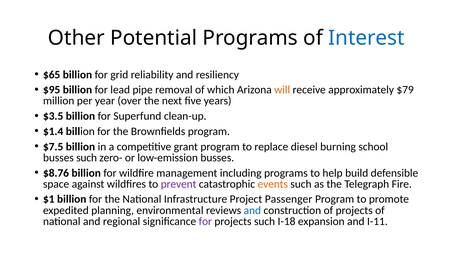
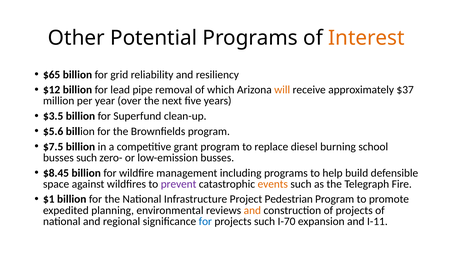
Interest colour: blue -> orange (366, 38)
$95: $95 -> $12 (52, 90)
$79: $79 -> $37 (405, 90)
$1.4: $1.4 -> $5.6 (53, 131)
$8.76: $8.76 -> $8.45 (56, 173)
Passenger: Passenger -> Pedestrian (289, 199)
and colour: blue -> orange (252, 210)
for colour: purple -> blue (205, 221)
I-18: I-18 -> I-70 (287, 221)
